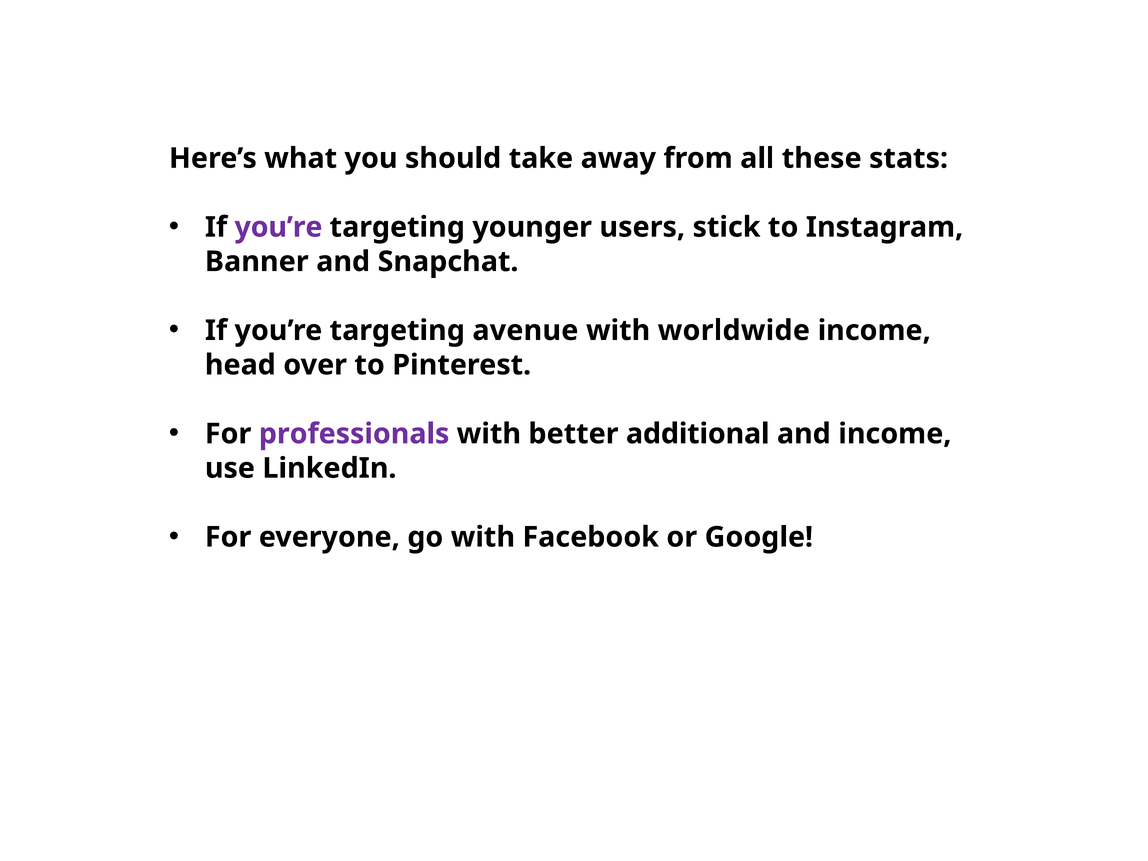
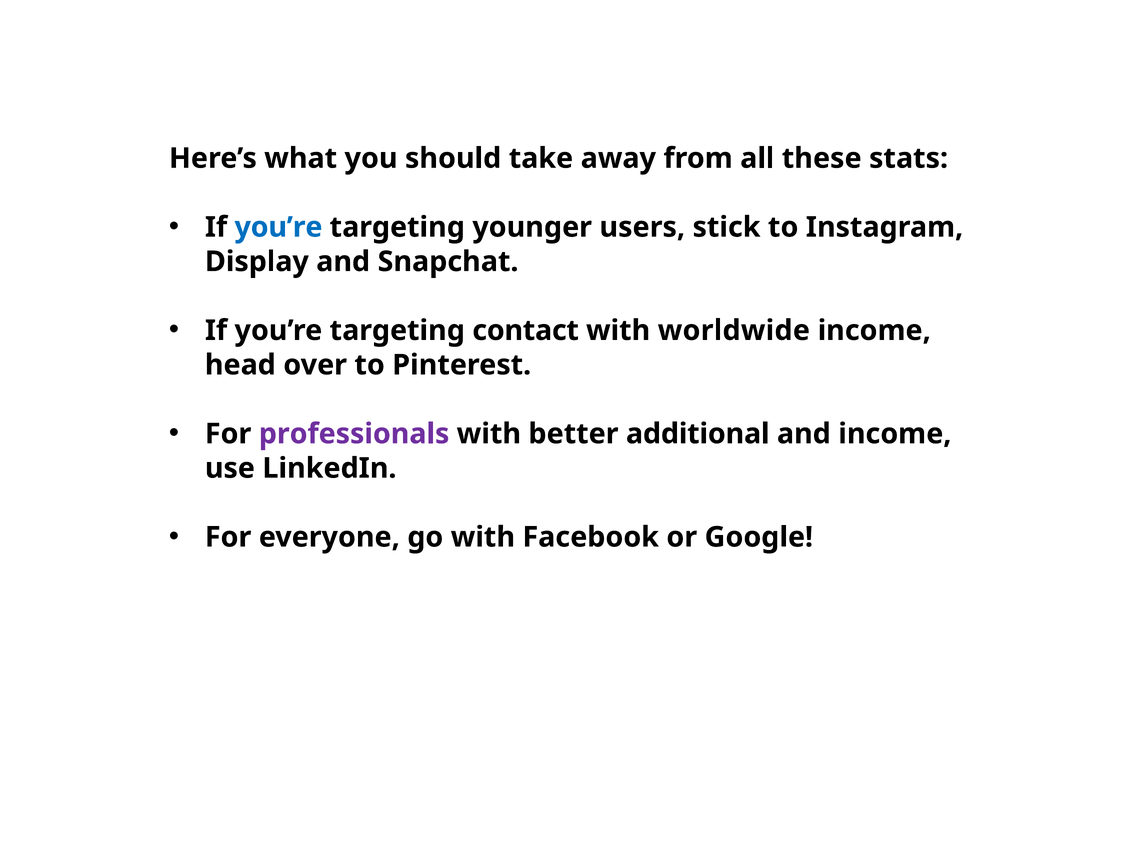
you’re colour: purple -> blue (278, 227)
Banner: Banner -> Display (257, 262)
avenue: avenue -> contact (526, 330)
